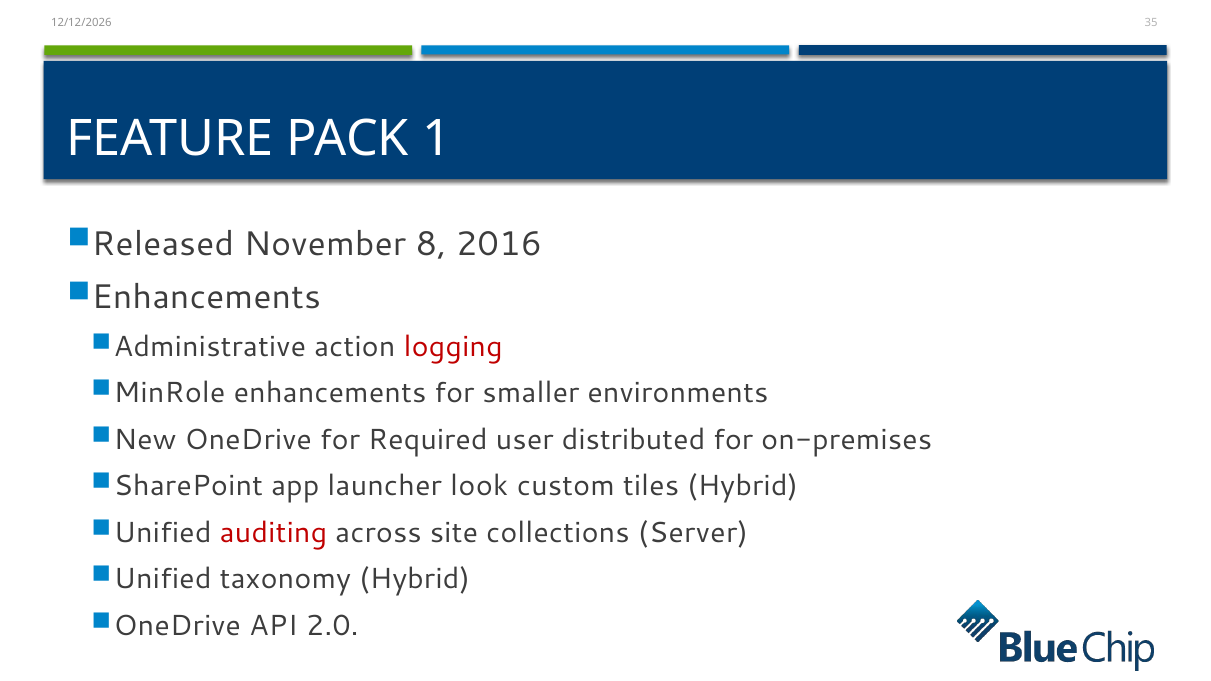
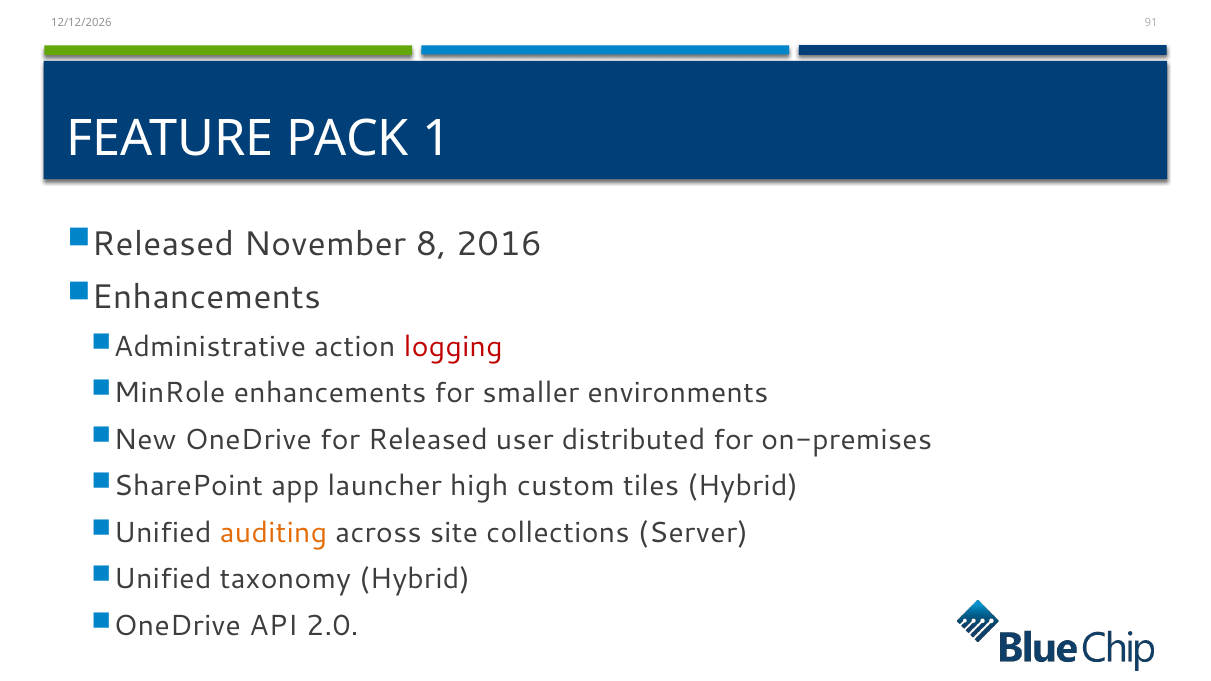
35: 35 -> 91 (1151, 23)
for Required: Required -> Released (428, 440)
look: look -> high (479, 486)
auditing colour: red -> orange (273, 533)
